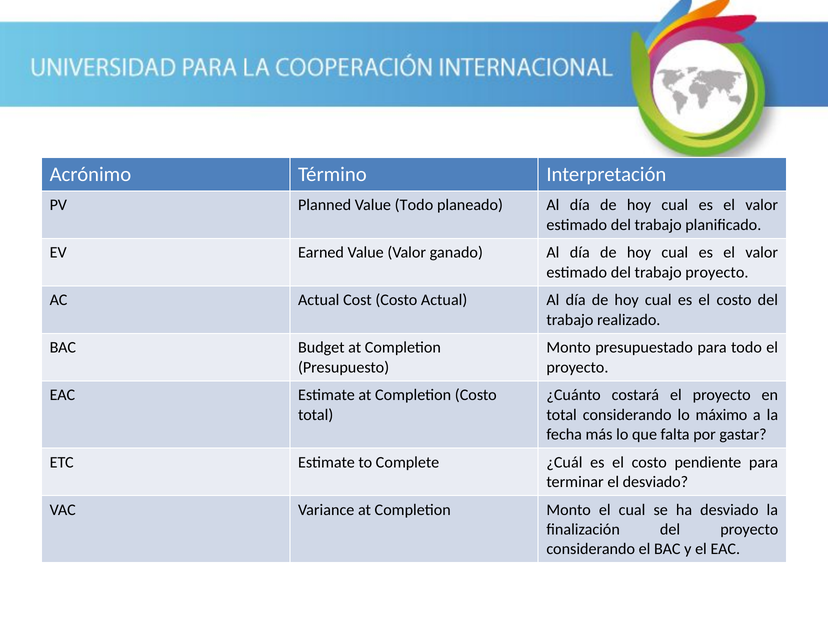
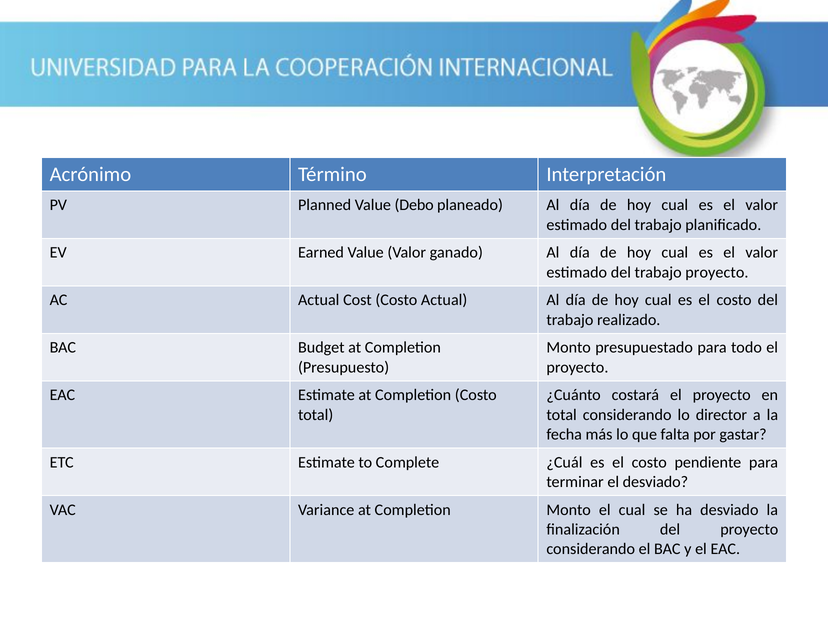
Value Todo: Todo -> Debo (414, 205)
máximo: máximo -> director (721, 415)
